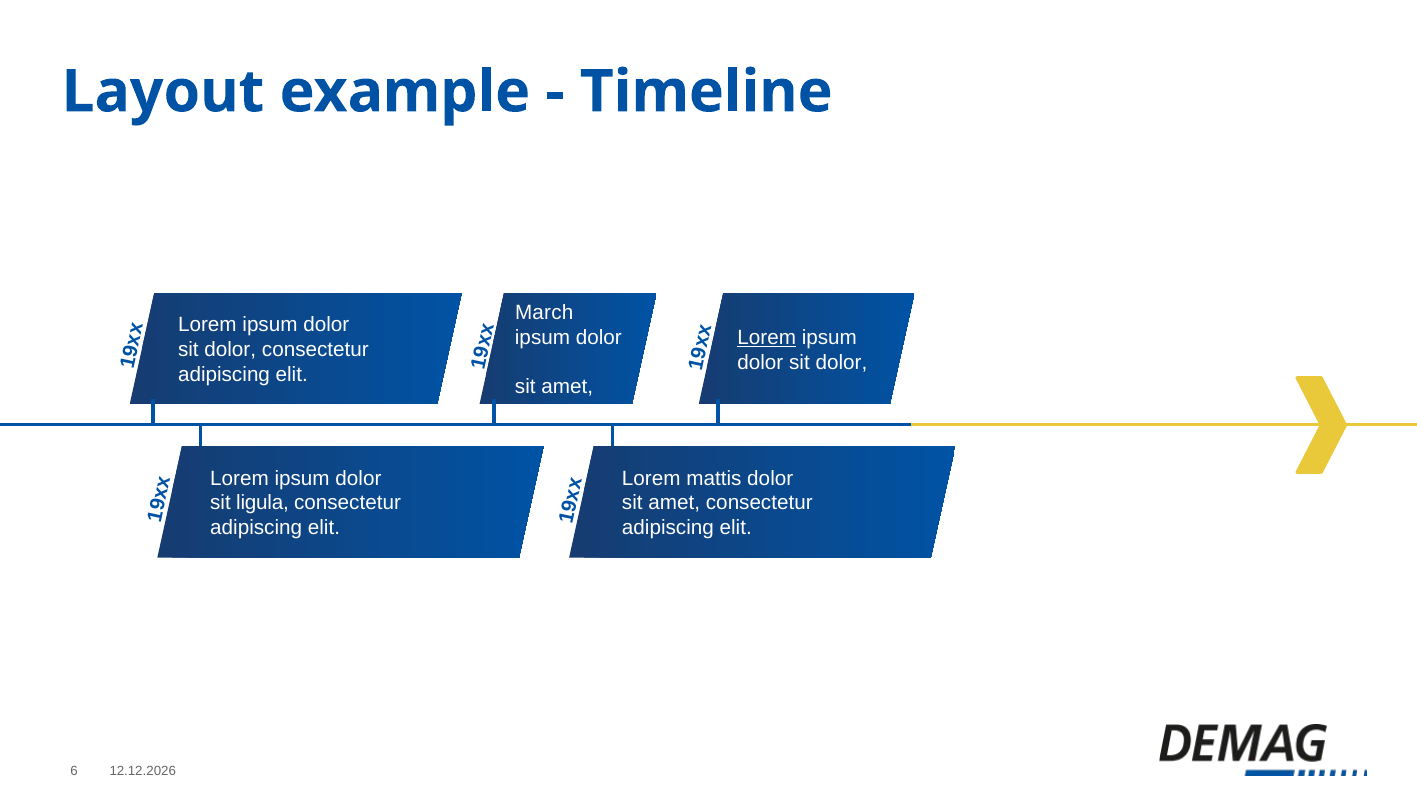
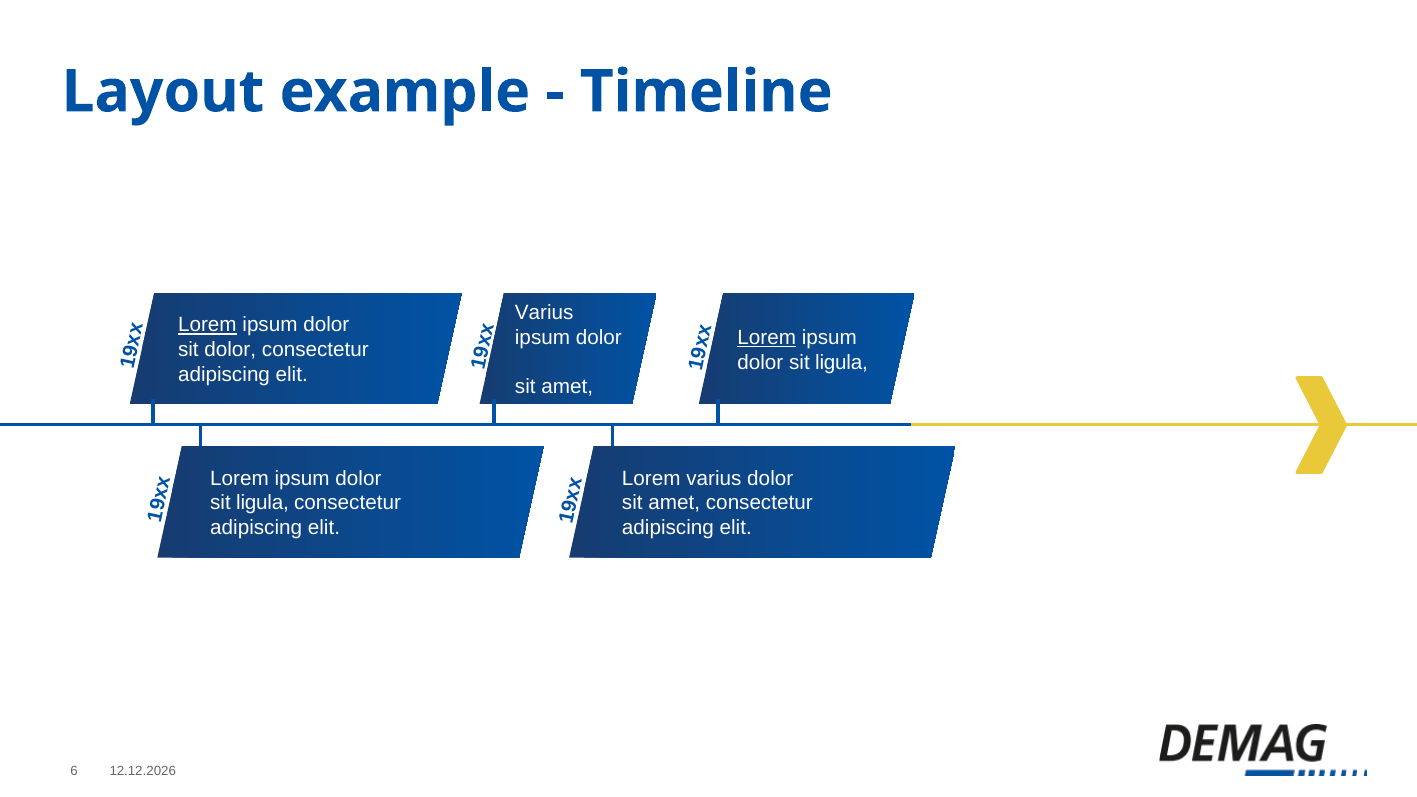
March: March -> Varius (544, 313)
Lorem underline: none -> present (207, 325)
dolor: dolor -> ligula (841, 362)
Lorem mattis: mattis -> varius (714, 478)
